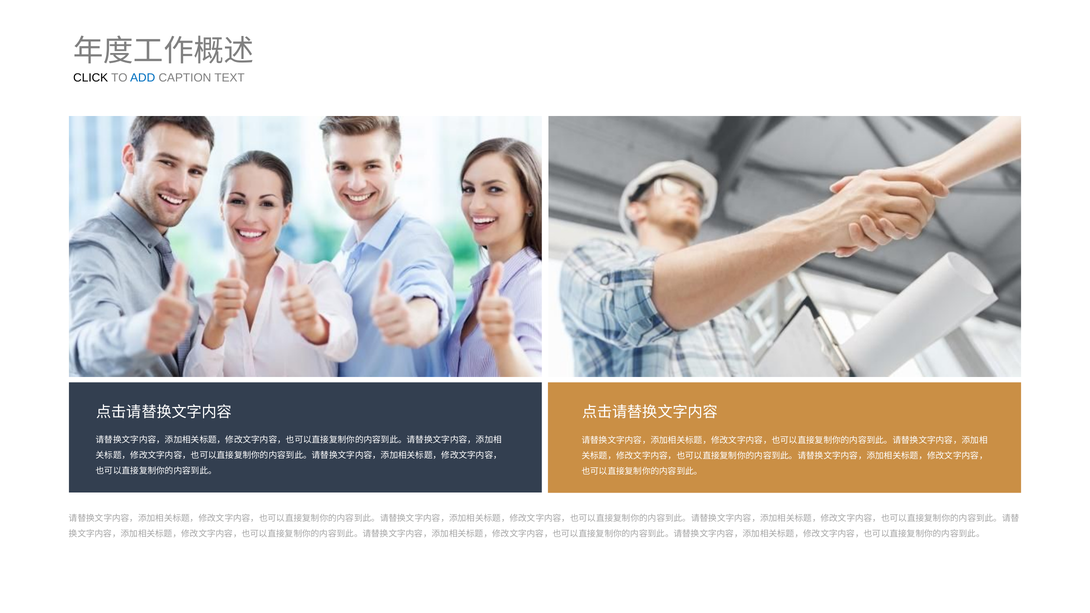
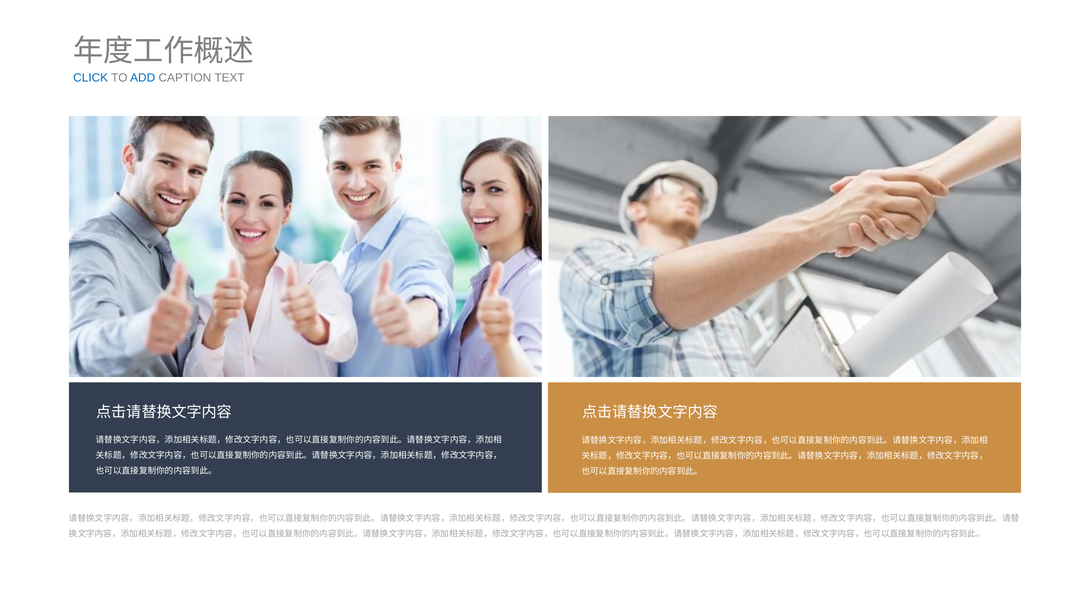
CLICK colour: black -> blue (91, 78)
